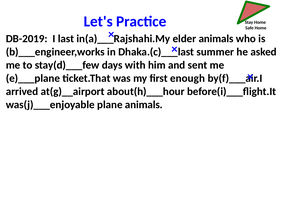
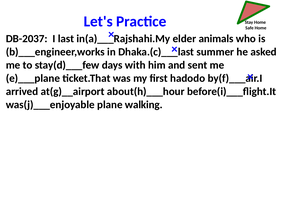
DB-2019: DB-2019 -> DB-2037 (27, 39)
enough: enough -> hadodo (188, 78)
plane animals: animals -> walking (144, 105)
